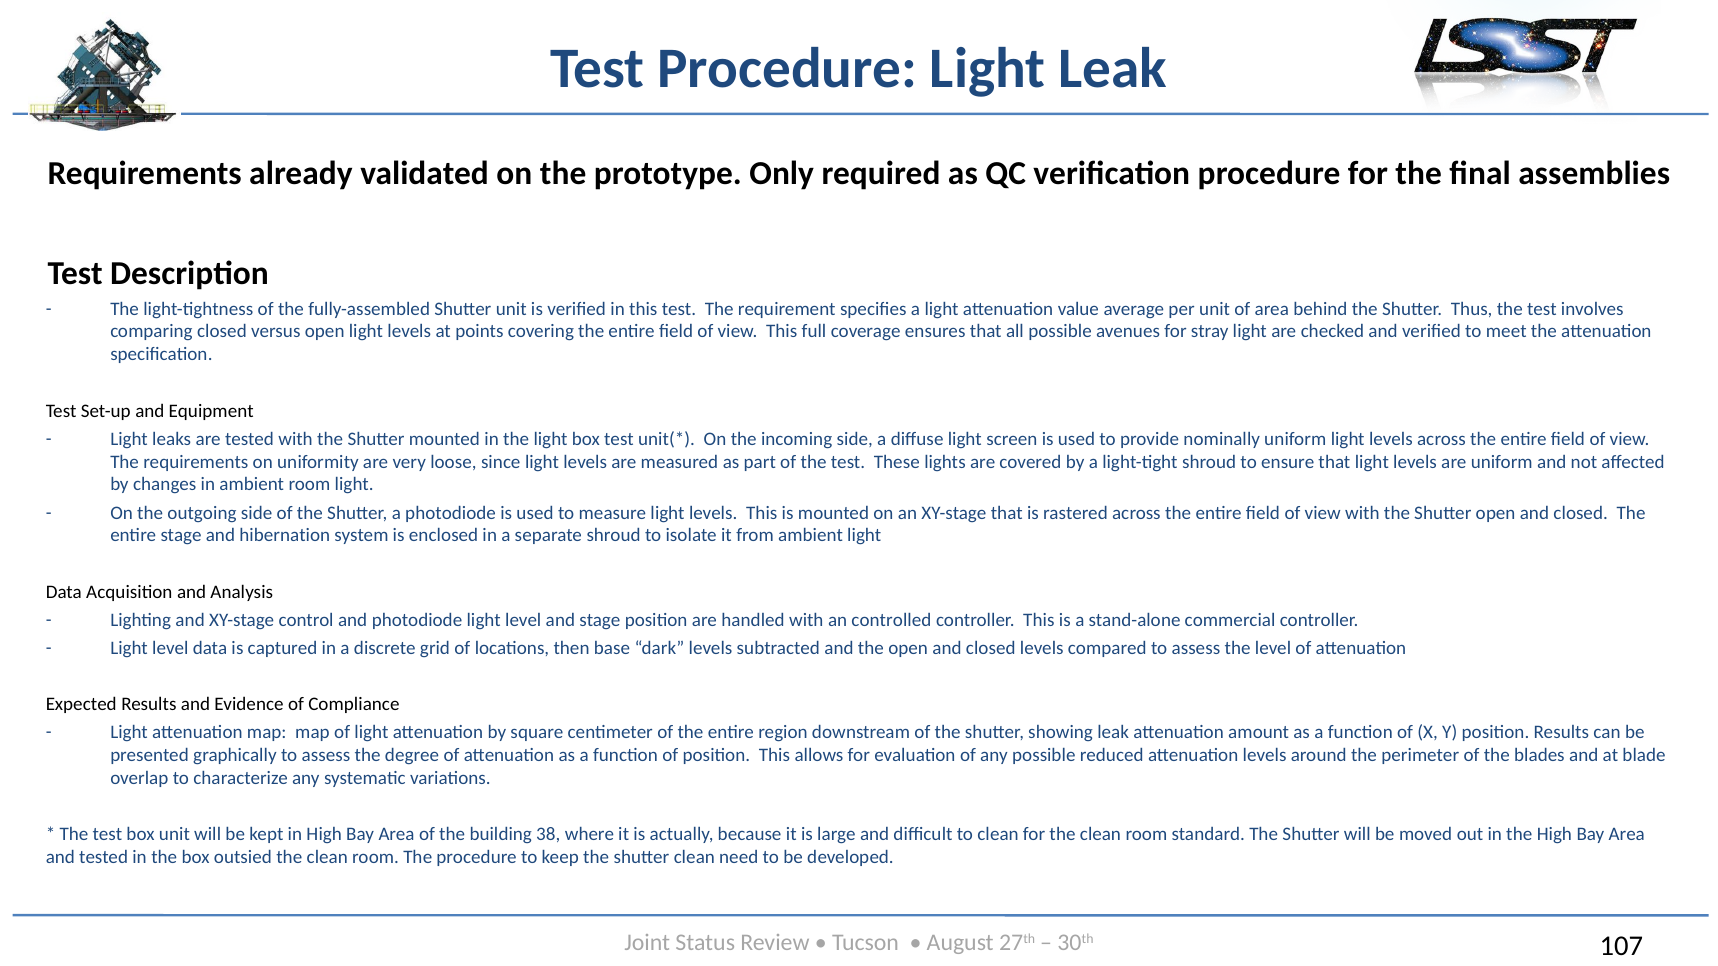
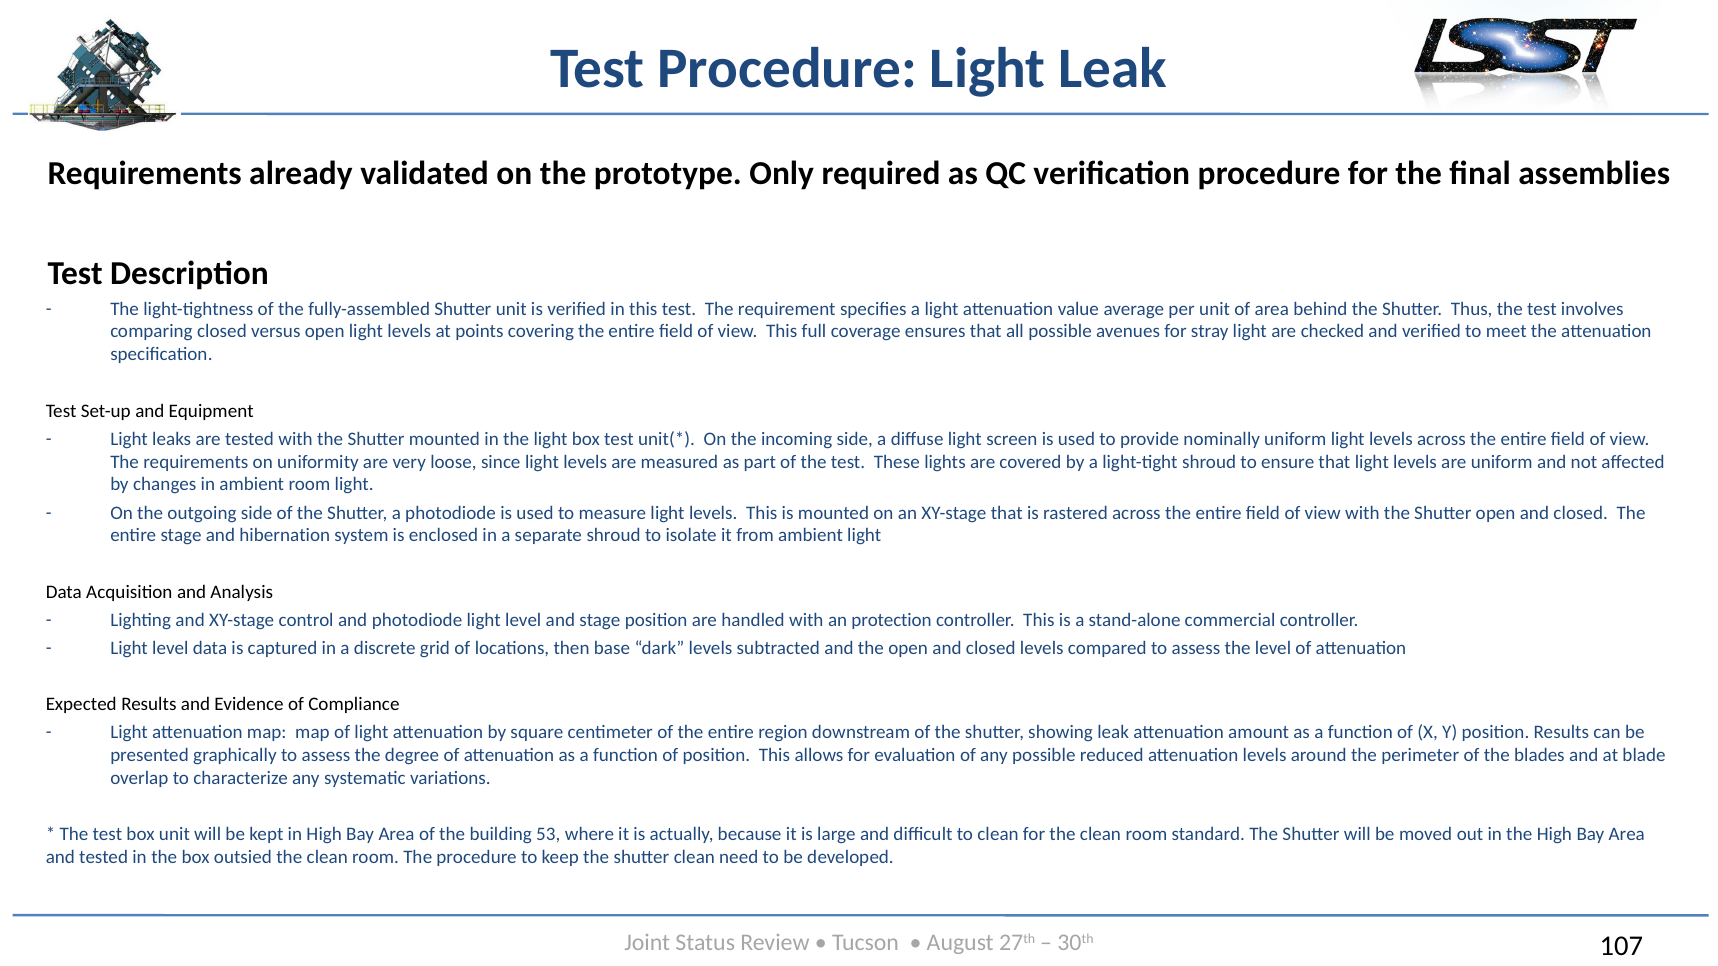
controlled: controlled -> protection (892, 620)
38: 38 -> 53 (548, 835)
